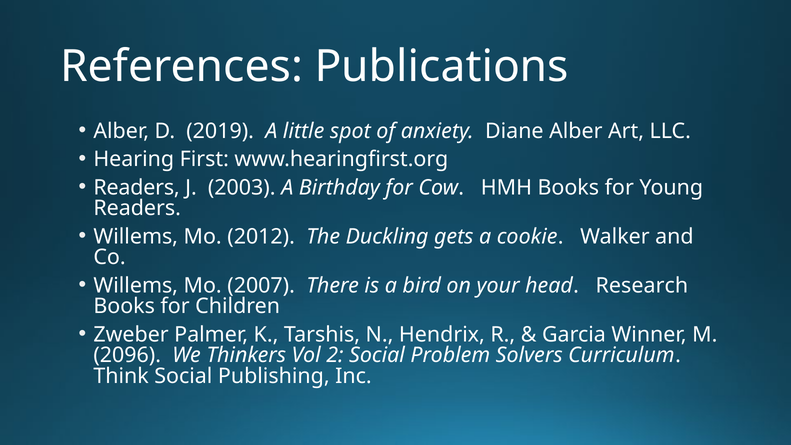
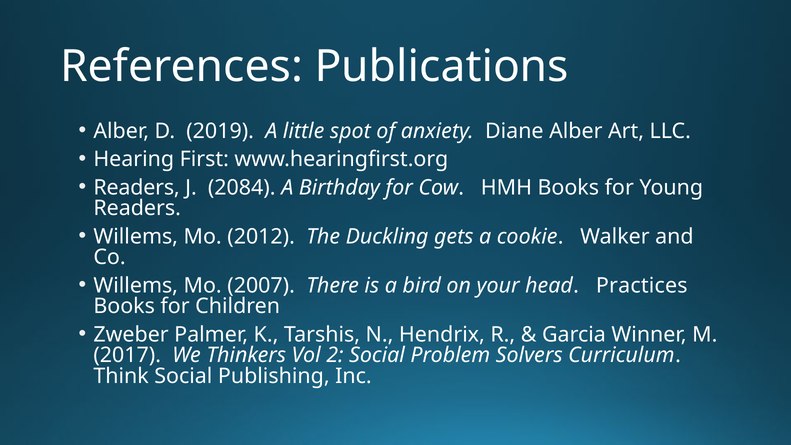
2003: 2003 -> 2084 (242, 187)
Research: Research -> Practices (642, 285)
2096: 2096 -> 2017 (127, 355)
